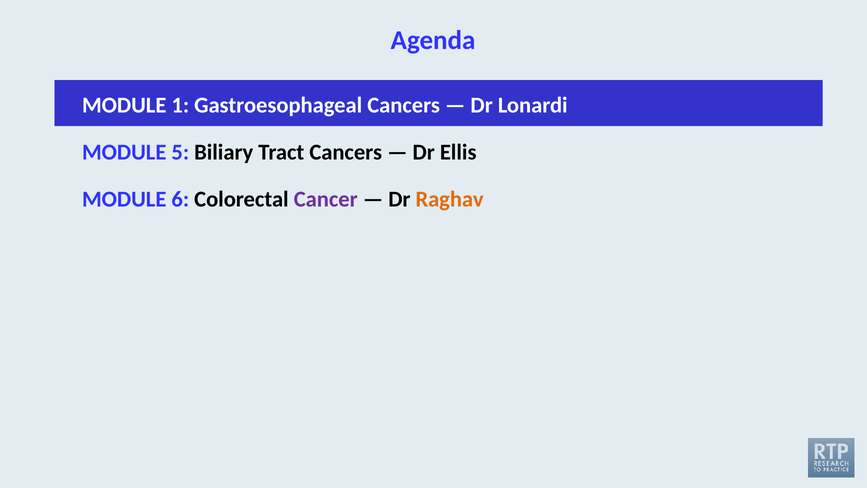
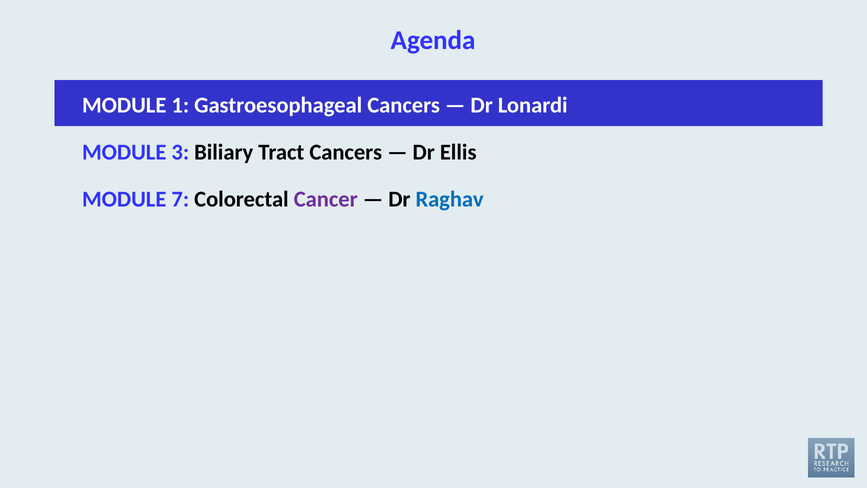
5: 5 -> 3 (180, 152)
6: 6 -> 7 (180, 199)
Raghav colour: orange -> blue (450, 199)
